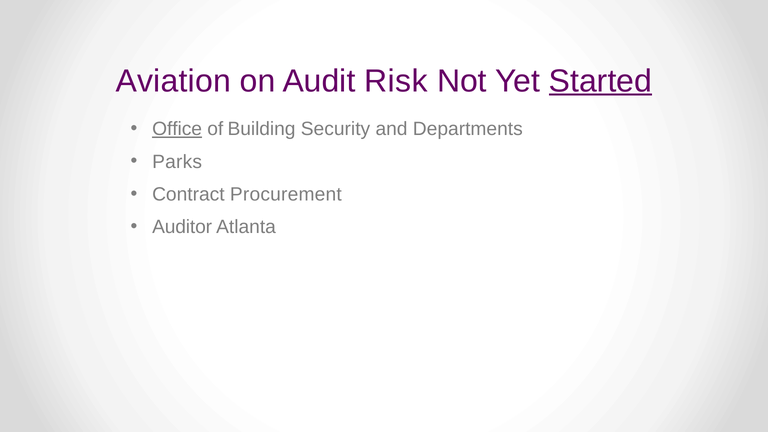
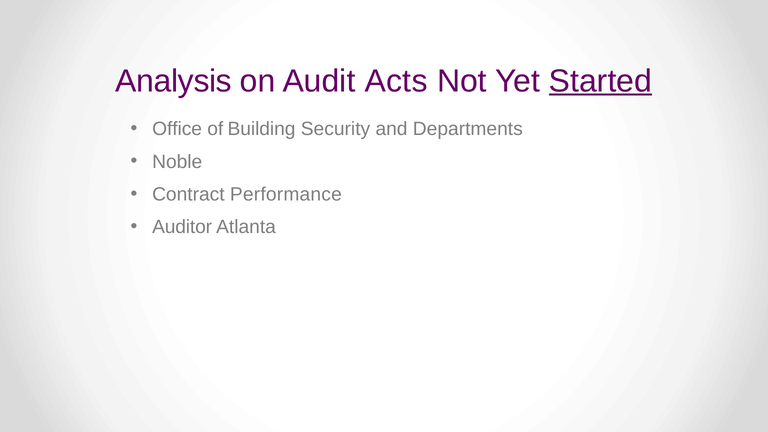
Aviation: Aviation -> Analysis (174, 81)
Risk: Risk -> Acts (396, 81)
Office underline: present -> none (177, 129)
Parks: Parks -> Noble (177, 162)
Procurement: Procurement -> Performance (286, 194)
